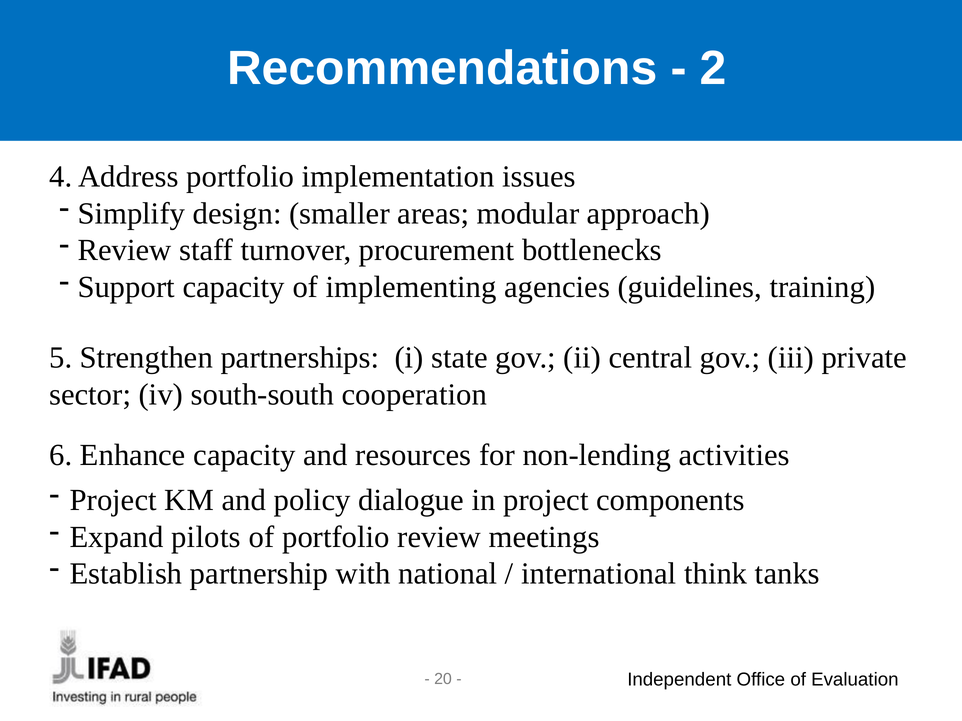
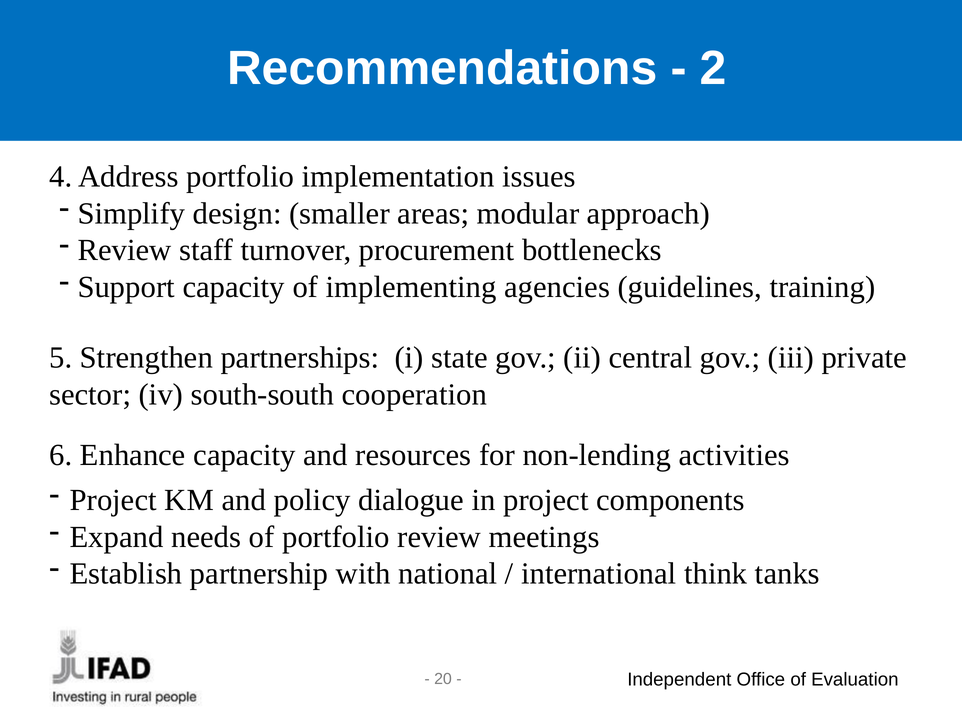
pilots: pilots -> needs (206, 537)
